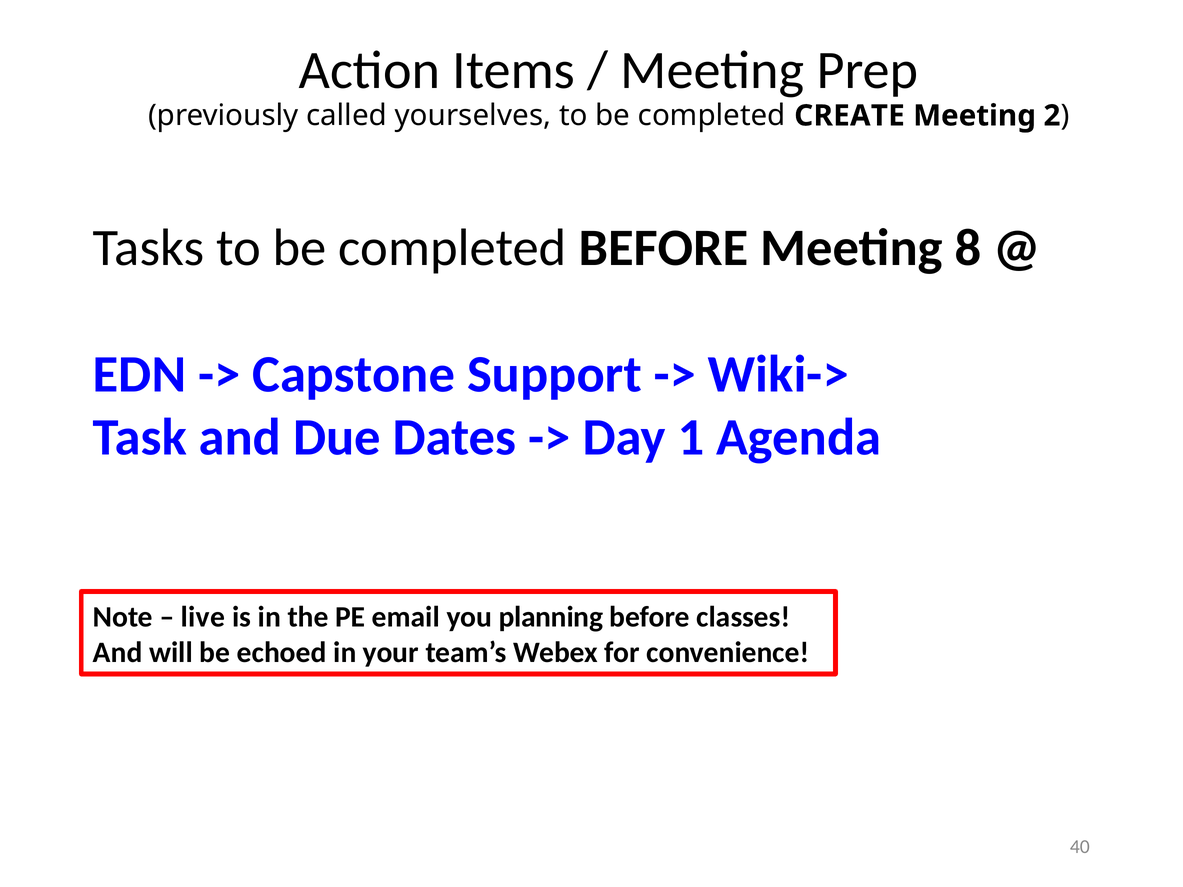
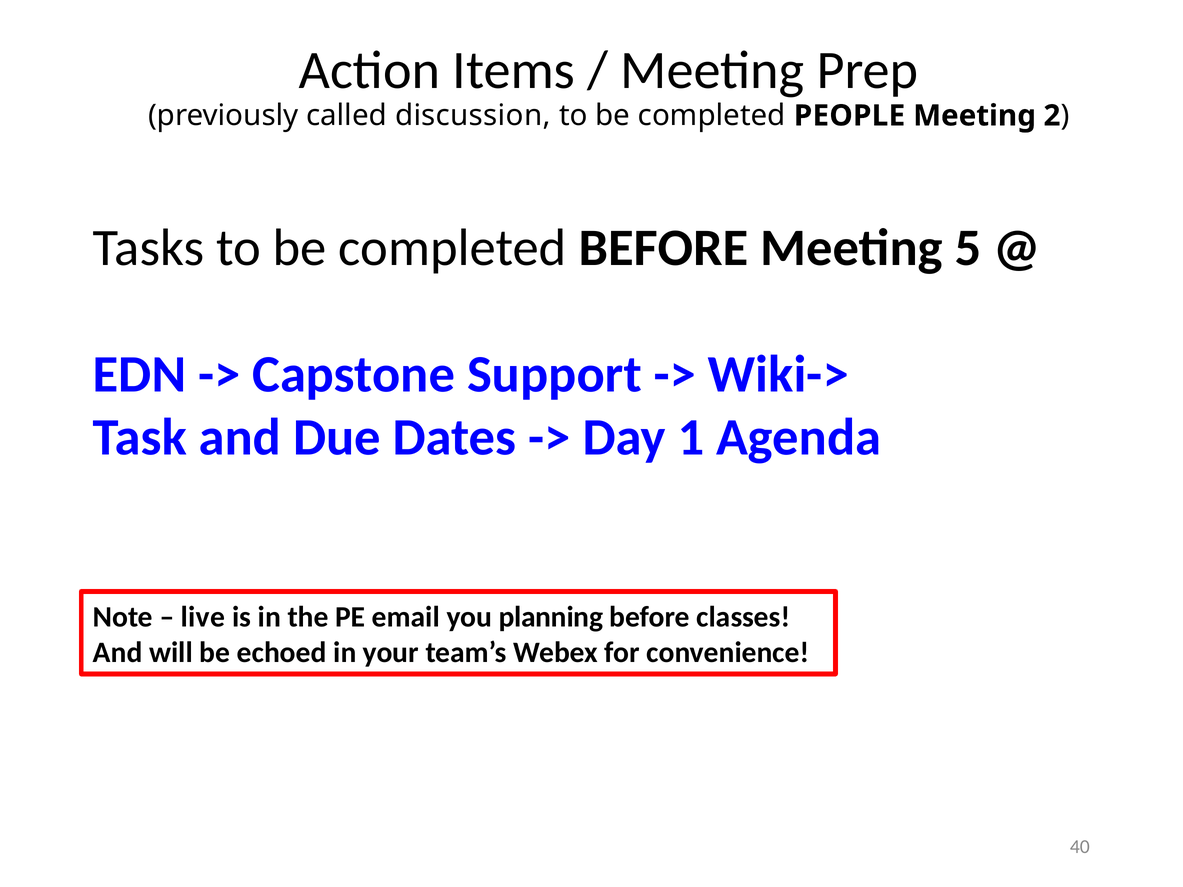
yourselves: yourselves -> discussion (473, 116)
CREATE: CREATE -> PEOPLE (849, 116)
8: 8 -> 5 (968, 248)
